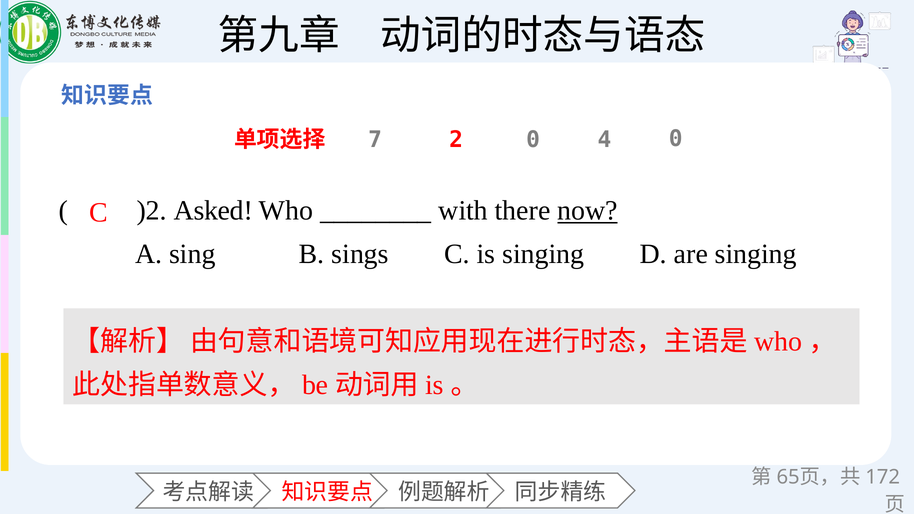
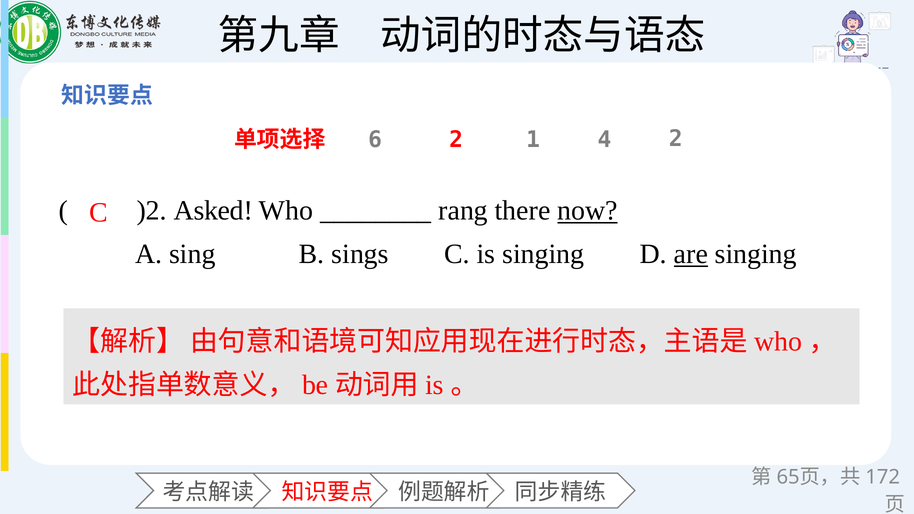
7: 7 -> 6 (375, 140)
2 0: 0 -> 1 (533, 140)
4 0: 0 -> 2 (676, 139)
with: with -> rang (463, 211)
are underline: none -> present (691, 254)
